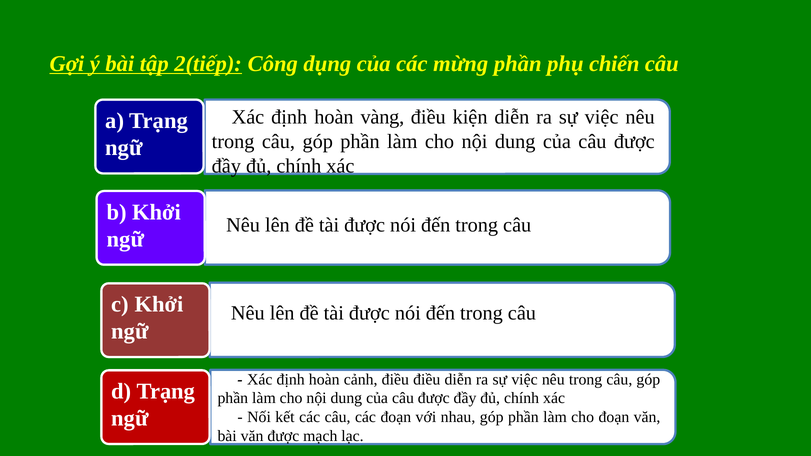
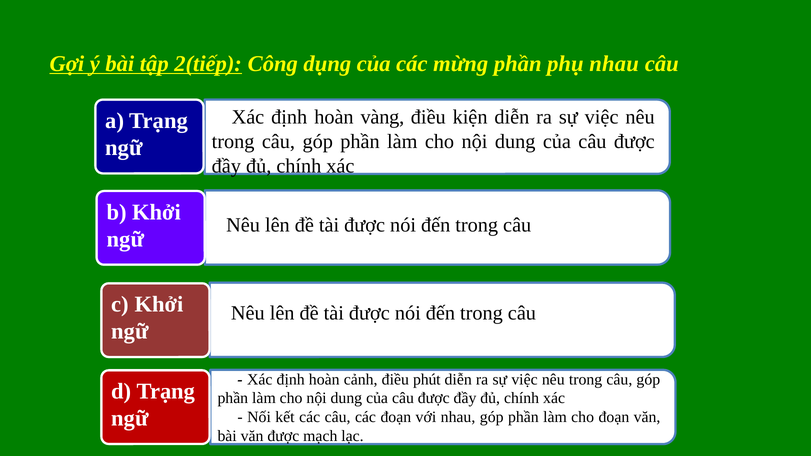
phụ chiến: chiến -> nhau (614, 64)
điều điều: điều -> phút (427, 380)
